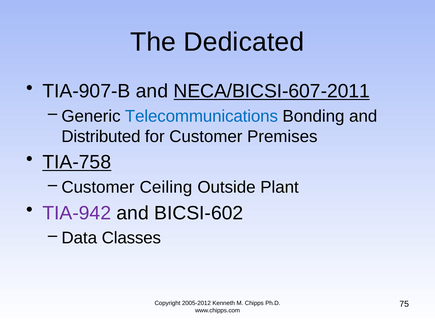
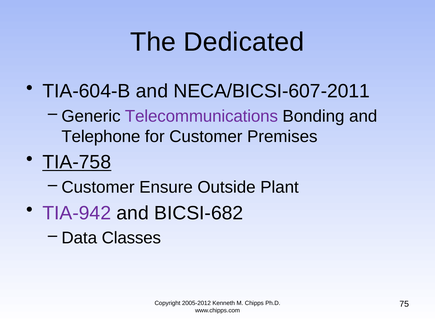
TIA-907-B: TIA-907-B -> TIA-604-B (86, 91)
NECA/BICSI-607-2011 underline: present -> none (272, 91)
Telecommunications colour: blue -> purple (201, 116)
Distributed: Distributed -> Telephone (101, 137)
Ceiling: Ceiling -> Ensure (166, 187)
BICSI-602: BICSI-602 -> BICSI-682 (199, 213)
